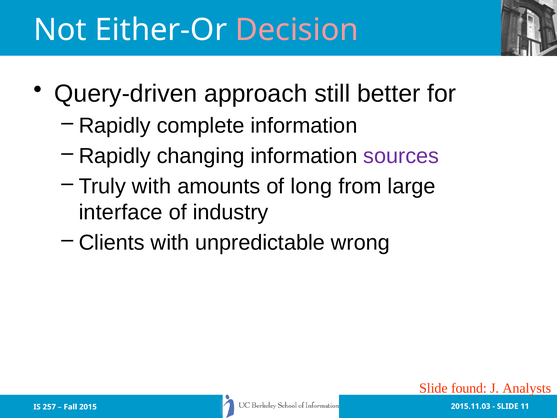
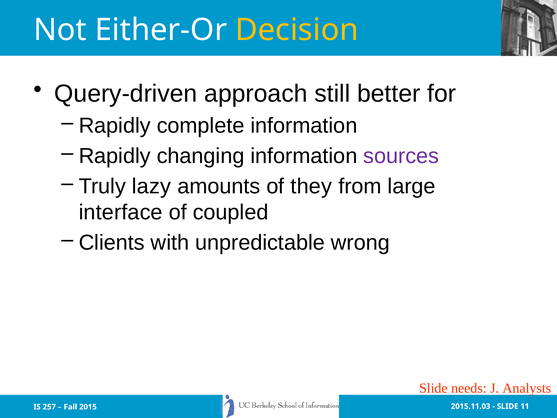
Decision colour: pink -> yellow (297, 30)
Truly with: with -> lazy (152, 186)
long: long -> they (311, 186)
industry: industry -> coupled (231, 212)
found: found -> needs (469, 388)
